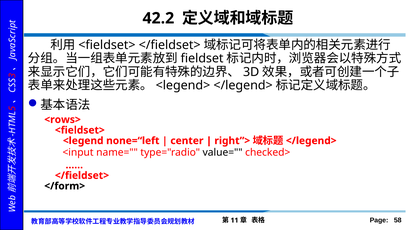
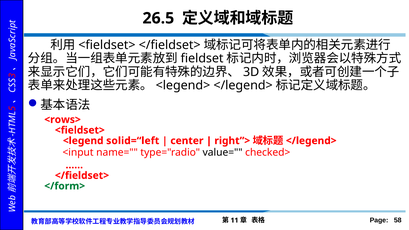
42.2: 42.2 -> 26.5 (158, 18)
none=“left: none=“left -> solid=“left (133, 141)
</form> colour: black -> green (65, 186)
